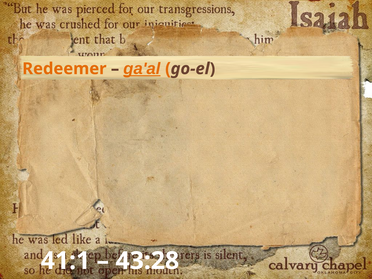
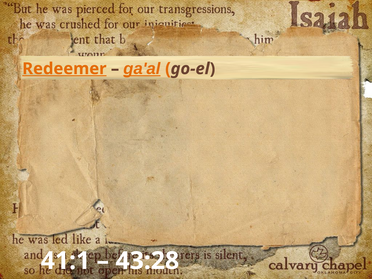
Redeemer underline: none -> present (64, 69)
